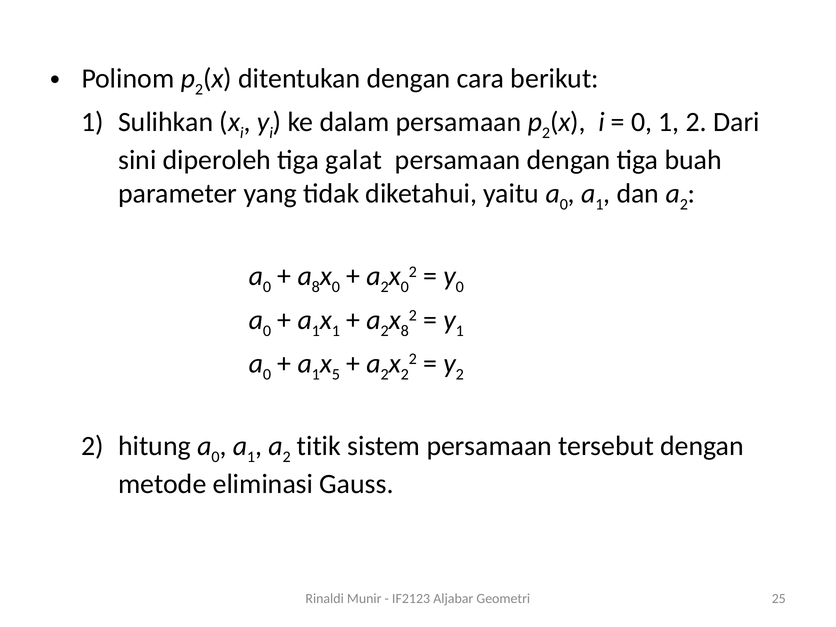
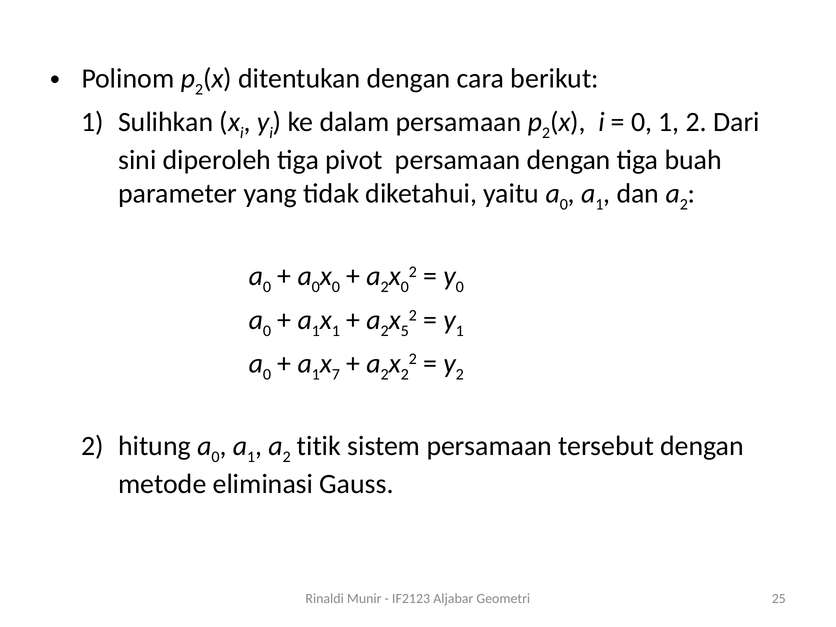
galat: galat -> pivot (354, 160)
8: 8 -> 0 (316, 287)
8: 8 -> 5 (405, 331)
5: 5 -> 7 (336, 374)
